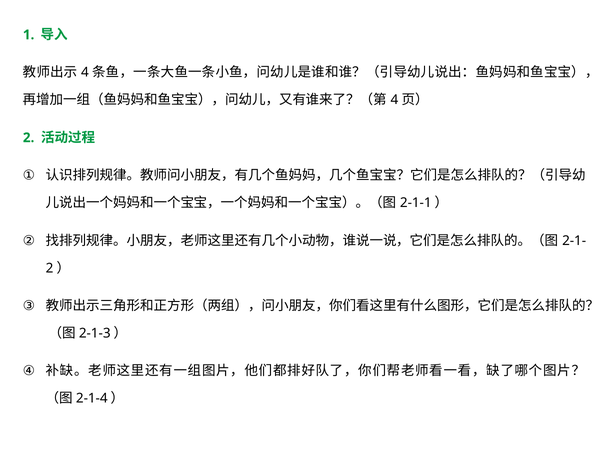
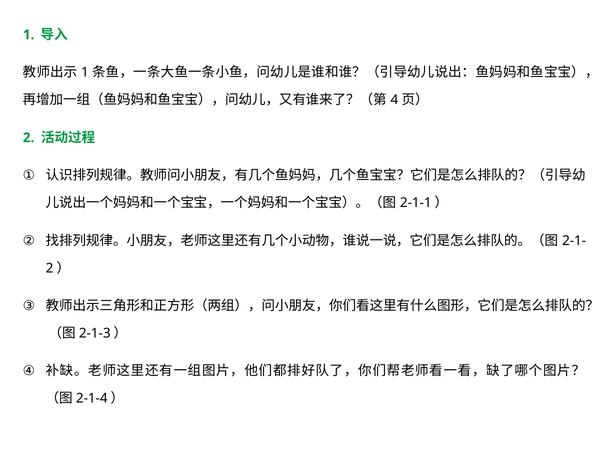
4: 4 -> 1 (85, 73)
